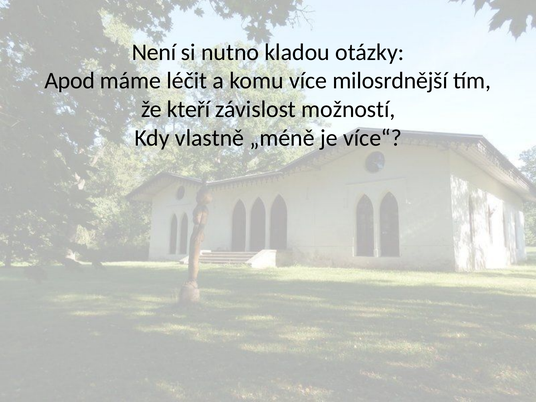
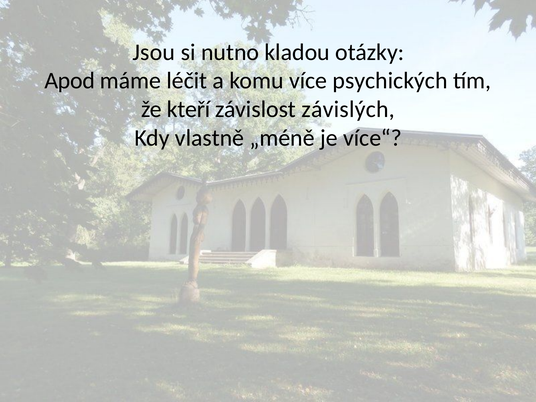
Není: Není -> Jsou (154, 52)
milosrdnější: milosrdnější -> psychických (390, 81)
možností: možností -> závislých (348, 109)
